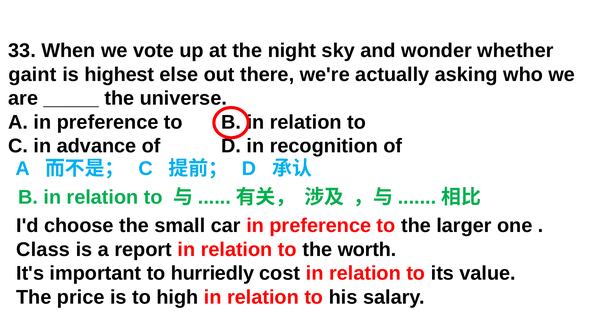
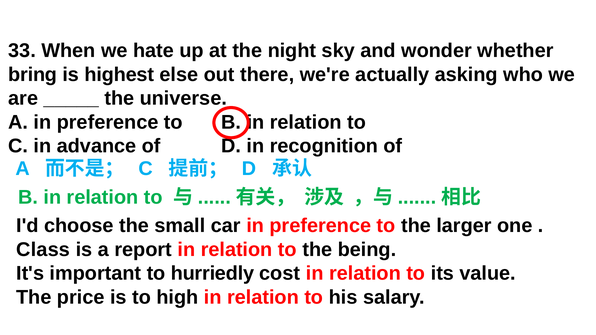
vote: vote -> hate (153, 51)
gaint: gaint -> bring (33, 75)
worth: worth -> being (367, 250)
